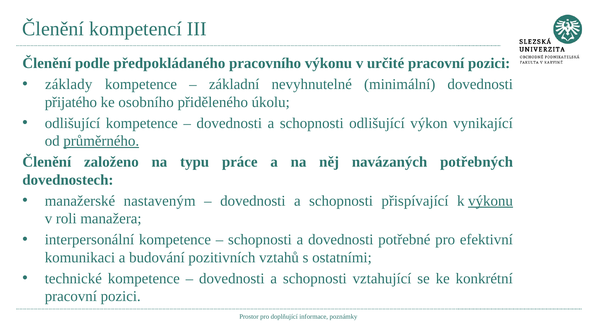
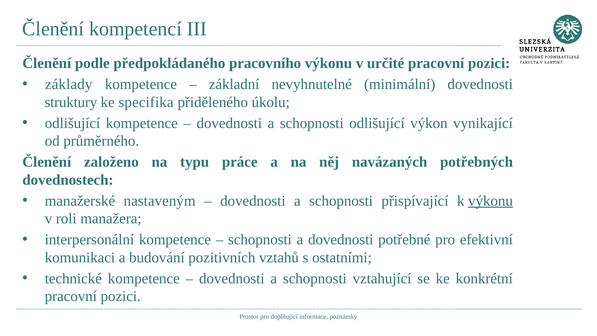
přijatého: přijatého -> struktury (71, 102)
osobního: osobního -> specifika (146, 102)
průměrného underline: present -> none (101, 141)
